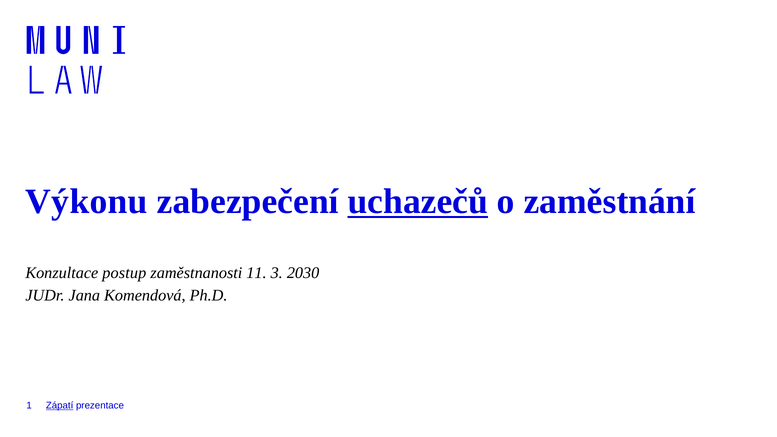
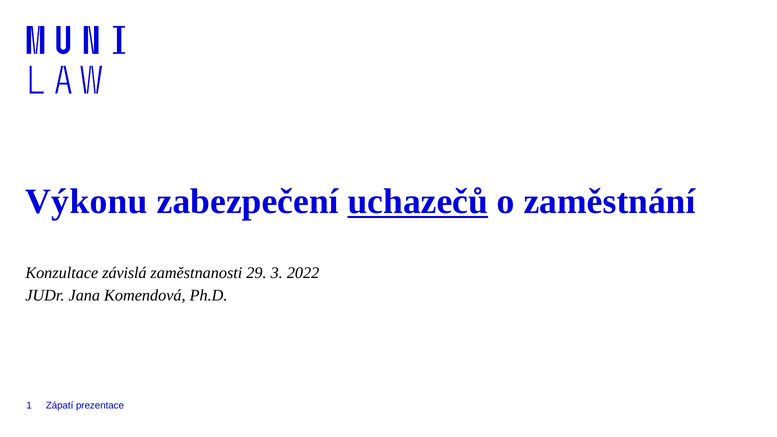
postup: postup -> závislá (124, 273)
11: 11 -> 29 (256, 273)
2030: 2030 -> 2022 (303, 273)
Zápatí underline: present -> none (60, 406)
